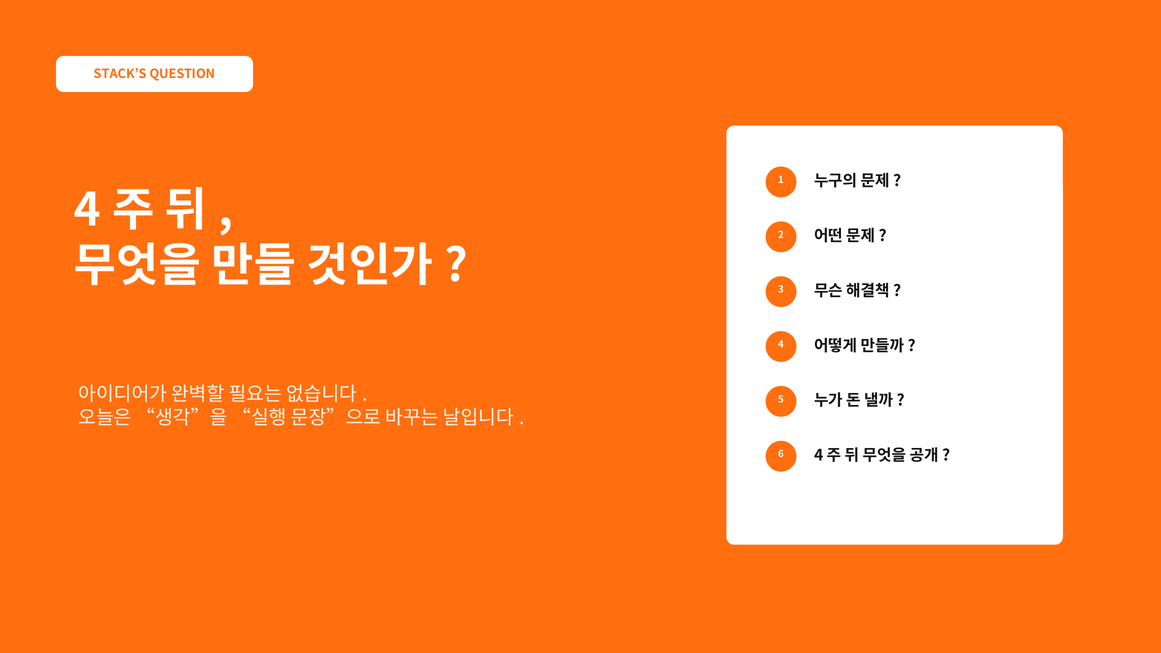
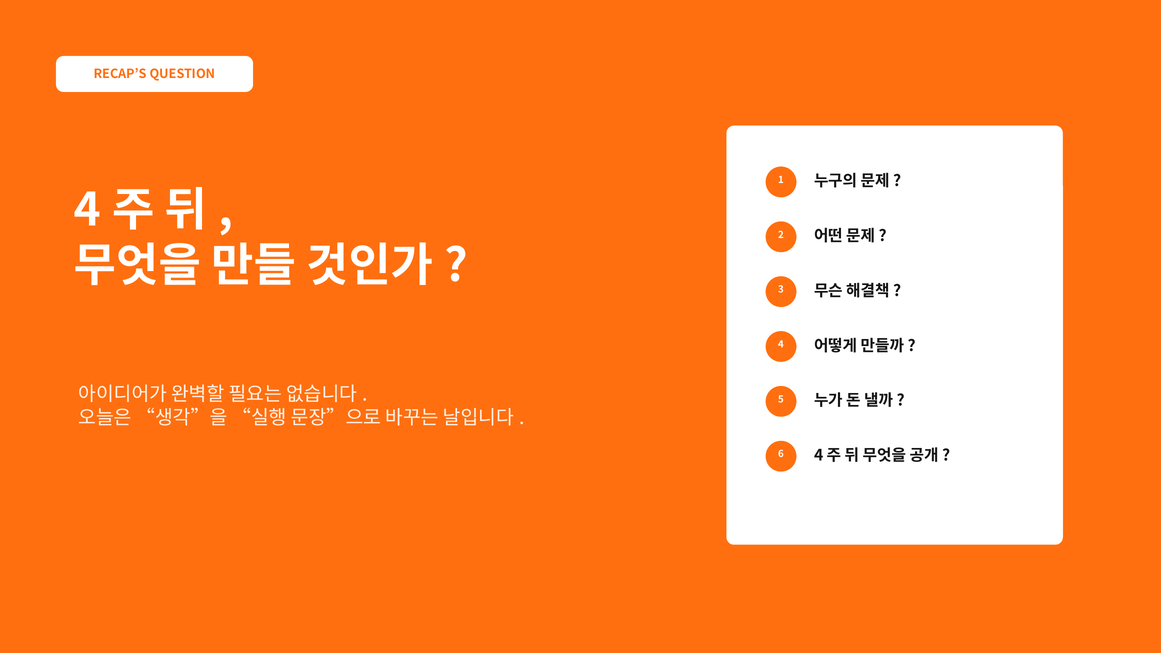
STACK’S: STACK’S -> RECAP’S (120, 74)
